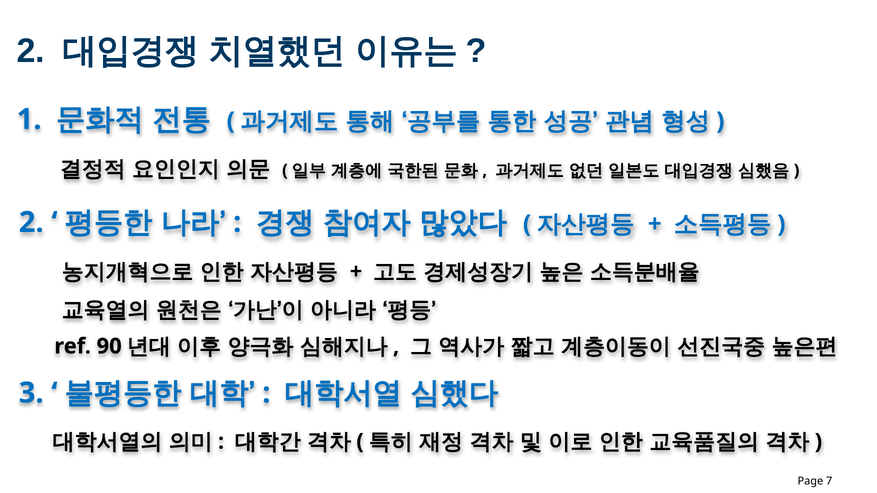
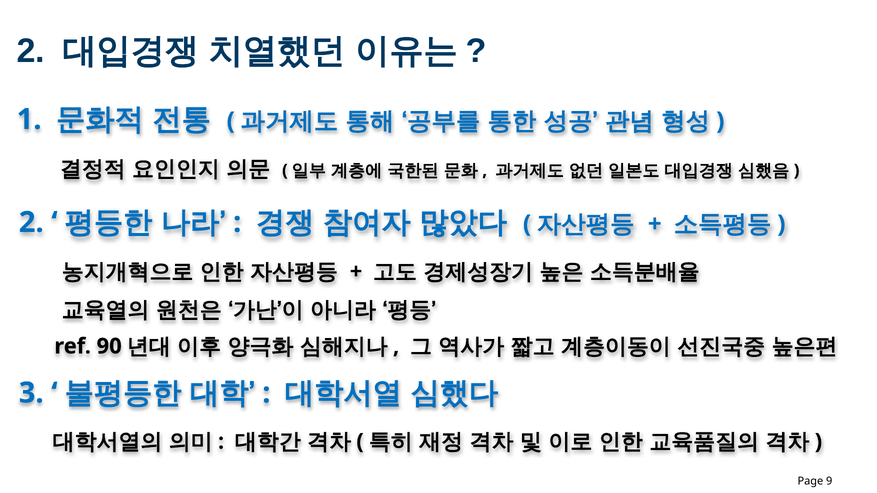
7: 7 -> 9 (829, 481)
